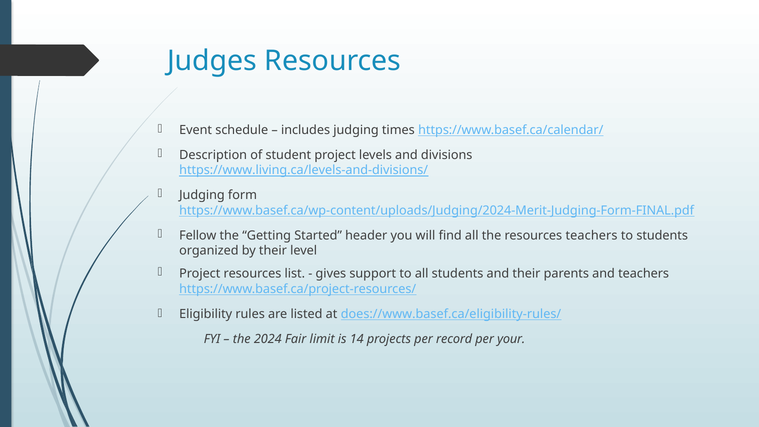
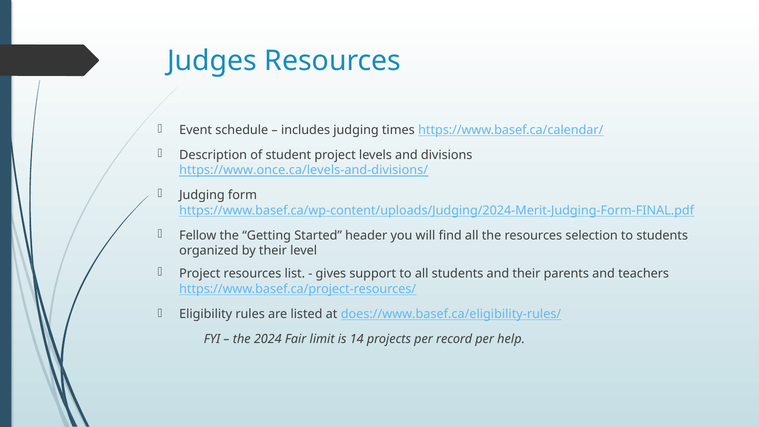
https://www.living.ca/levels-and-divisions/: https://www.living.ca/levels-and-divisions/ -> https://www.once.ca/levels-and-divisions/ (304, 170)
resources teachers: teachers -> selection (592, 235)
your: your -> help (511, 339)
